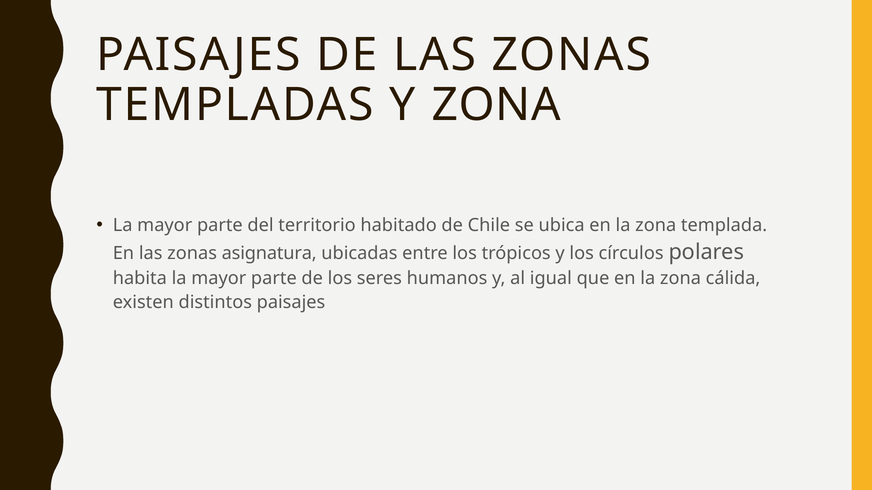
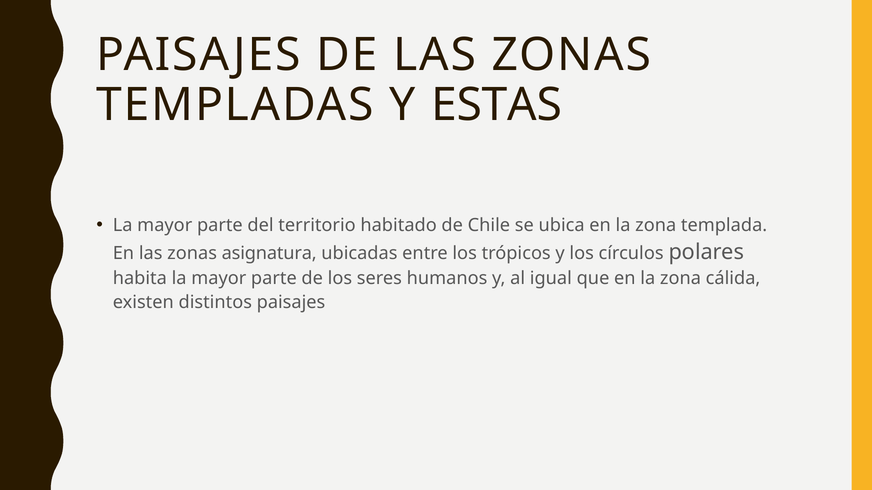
Y ZONA: ZONA -> ESTAS (497, 105)
